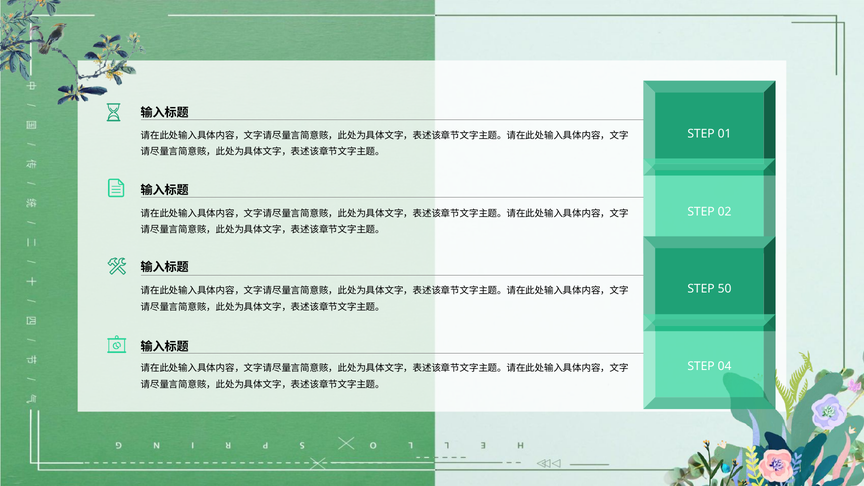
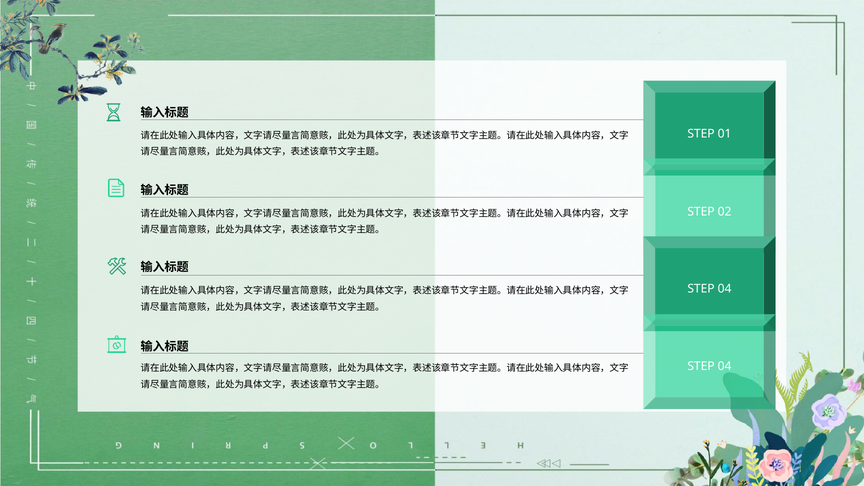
50: 50 -> 04 (725, 289)
